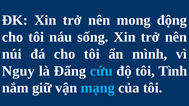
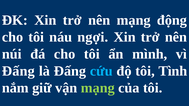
nên mong: mong -> mạng (134, 20)
sống: sống -> ngợi (93, 37)
Nguy: Nguy -> Ðấng (18, 71)
mạng colour: light blue -> light green (98, 88)
